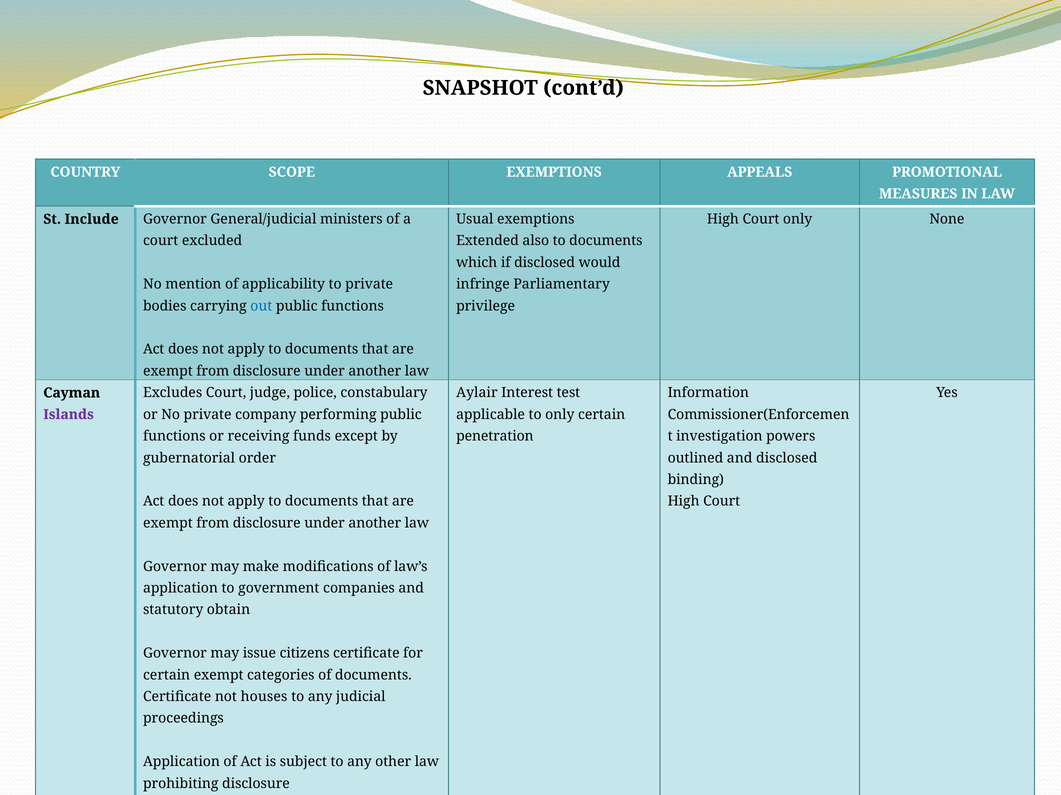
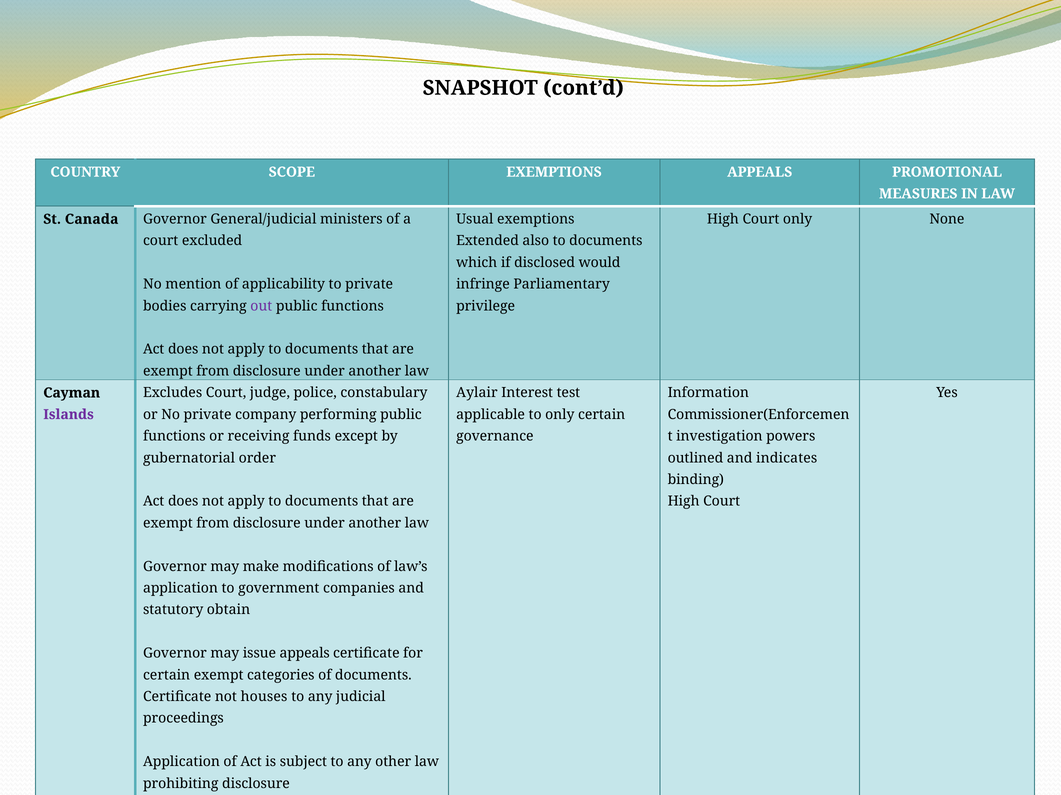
Include: Include -> Canada (92, 219)
out colour: blue -> purple (261, 306)
penetration: penetration -> governance (495, 437)
and disclosed: disclosed -> indicates (787, 458)
issue citizens: citizens -> appeals (305, 654)
